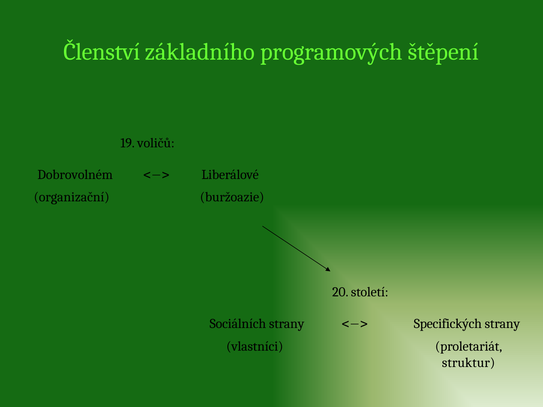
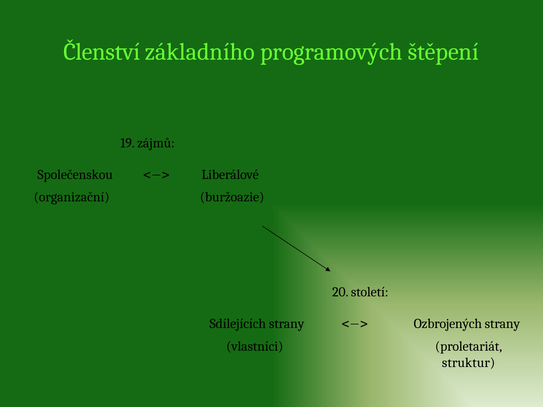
voličů: voličů -> zájmů (156, 143)
Dobrovolném: Dobrovolném -> Společenskou (75, 175)
Sociálních: Sociálních -> Sdílejících (238, 324)
Specifických: Specifických -> Ozbrojených (448, 324)
